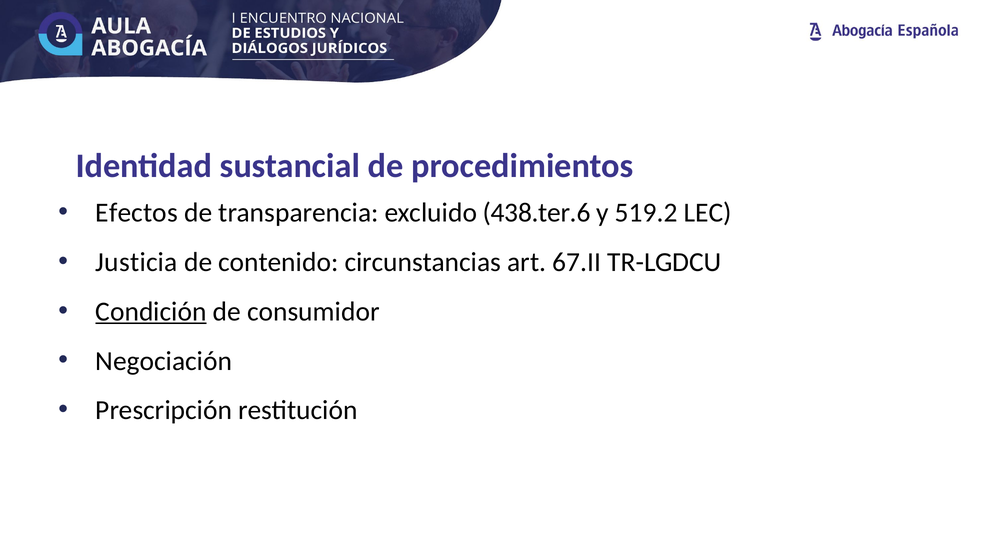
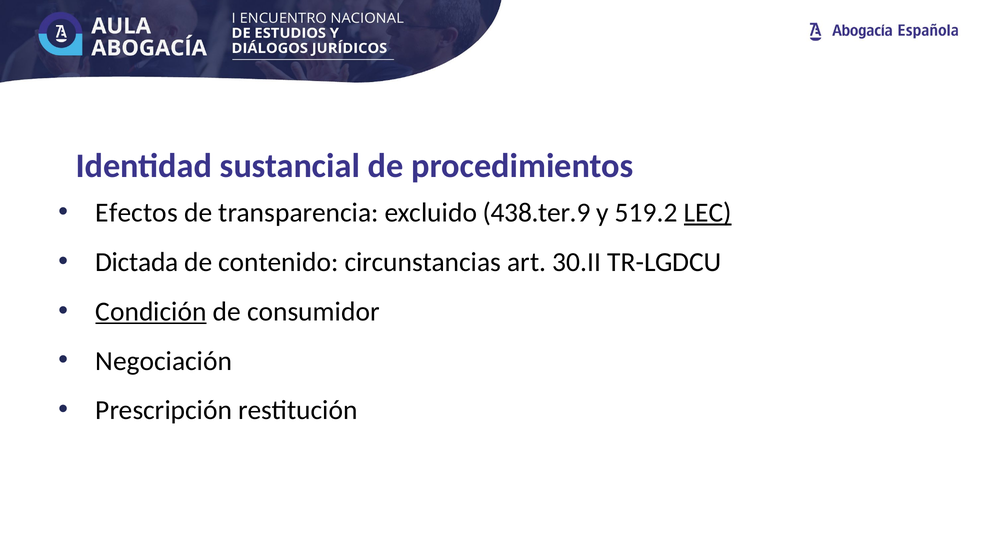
438.ter.6: 438.ter.6 -> 438.ter.9 (537, 213)
LEC underline: none -> present (708, 213)
Justicia: Justicia -> Dictada (137, 262)
67.II: 67.II -> 30.II (577, 262)
